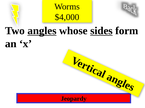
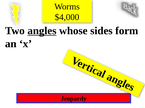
sides underline: present -> none (101, 31)
